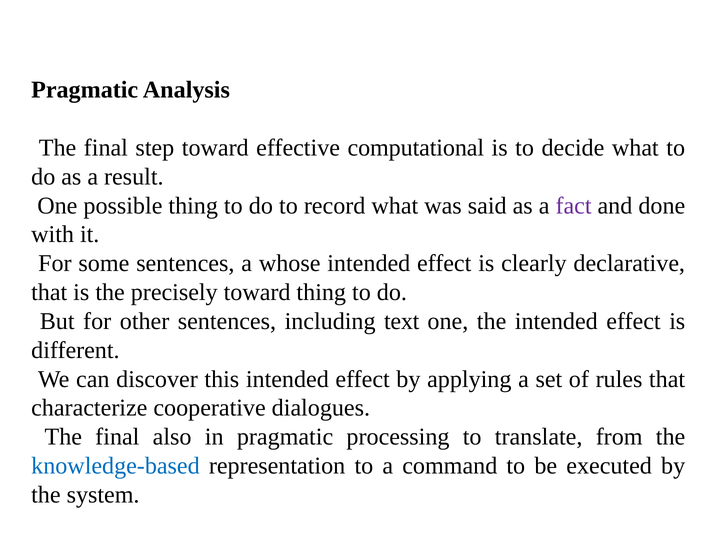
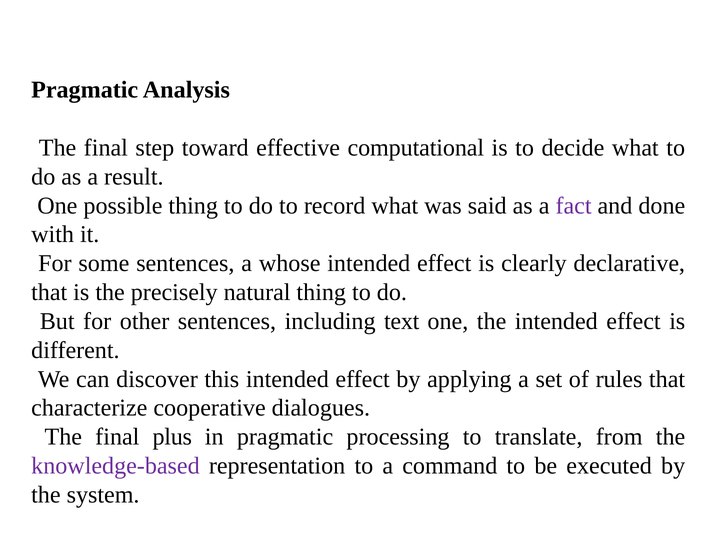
precisely toward: toward -> natural (257, 292)
also: also -> plus (172, 437)
knowledge-based colour: blue -> purple (115, 466)
